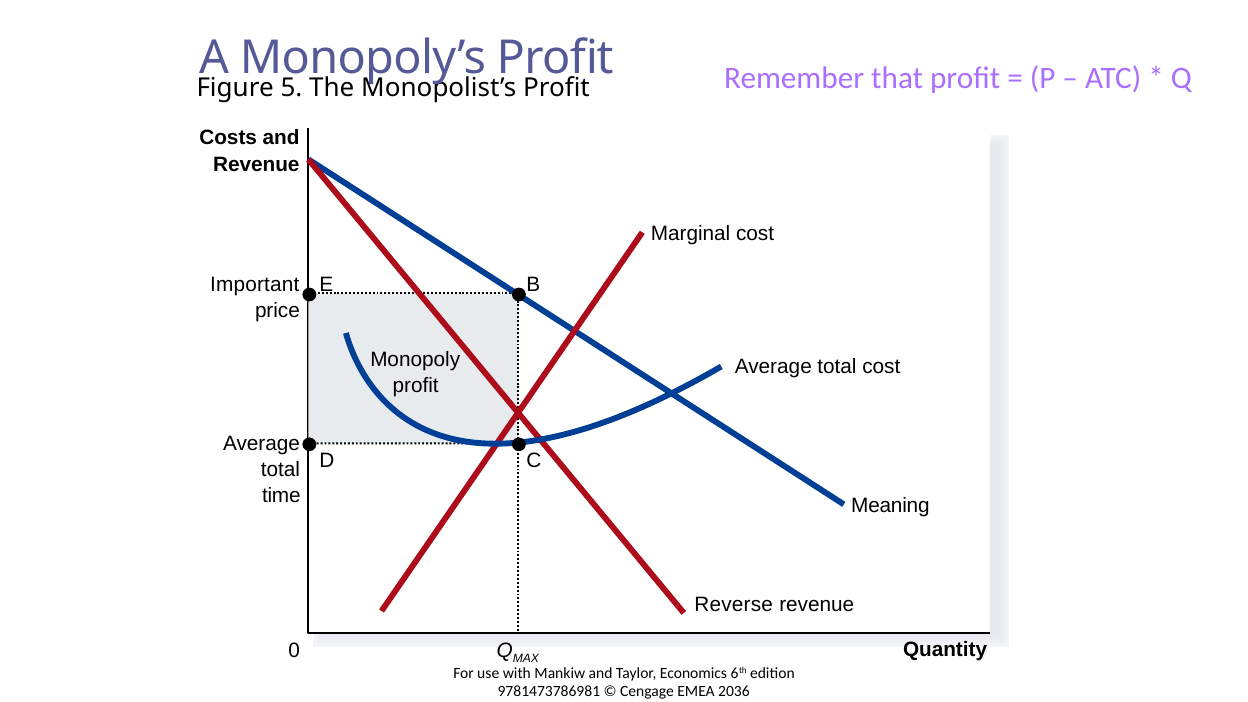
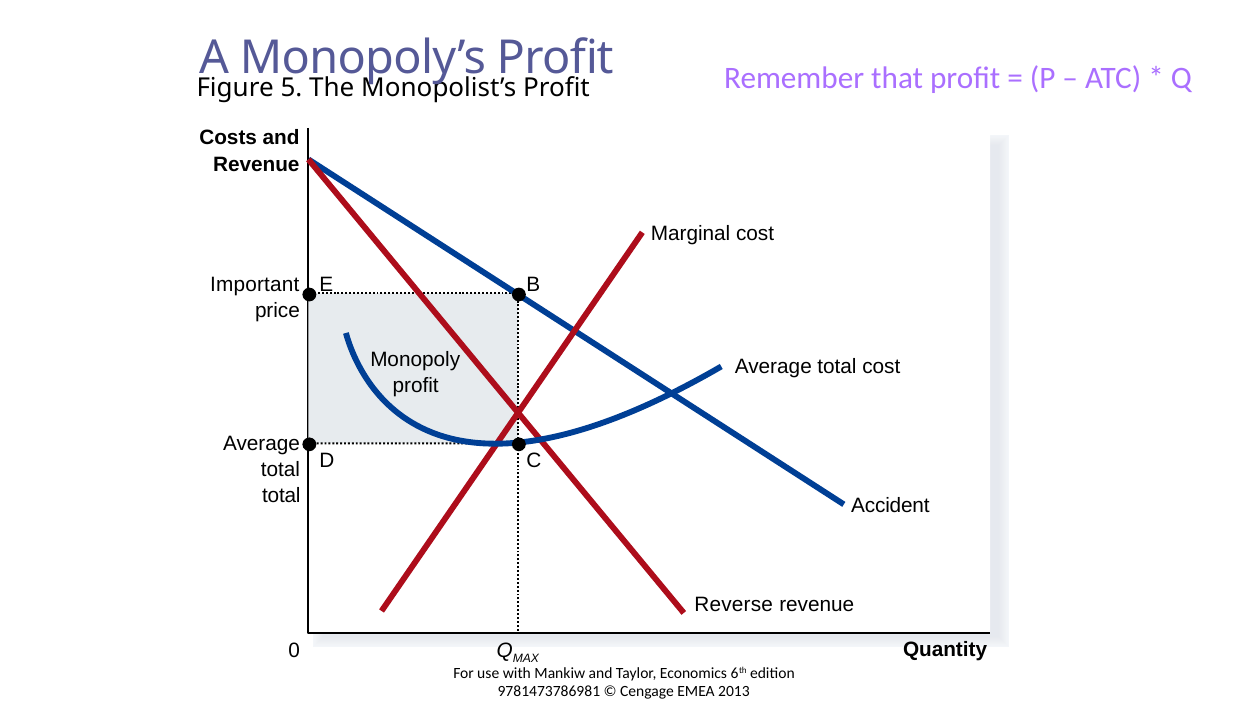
time: time -> total (281, 496)
Meaning: Meaning -> Accident (890, 506)
2036: 2036 -> 2013 (734, 692)
